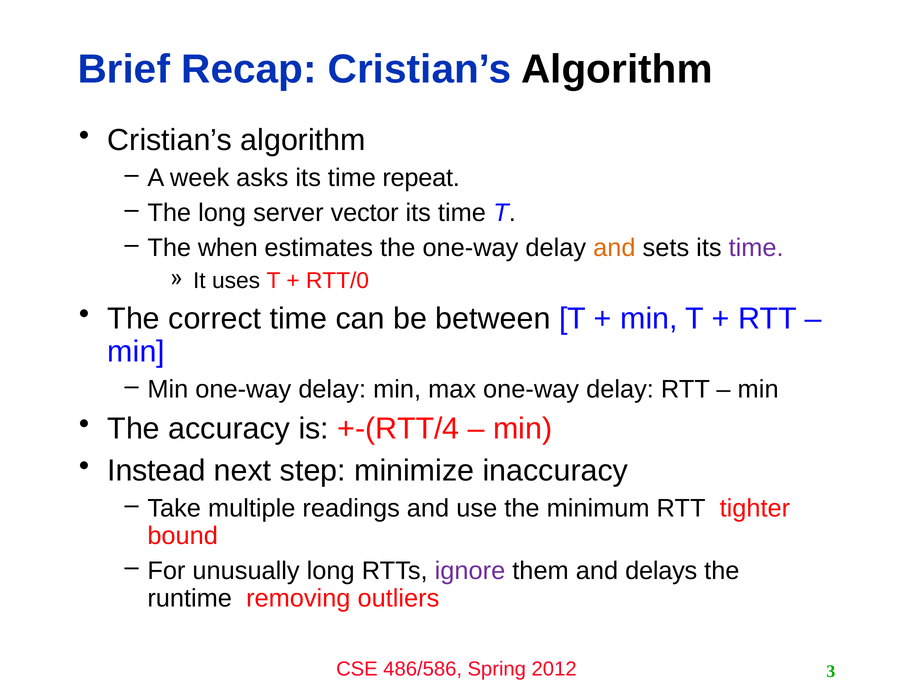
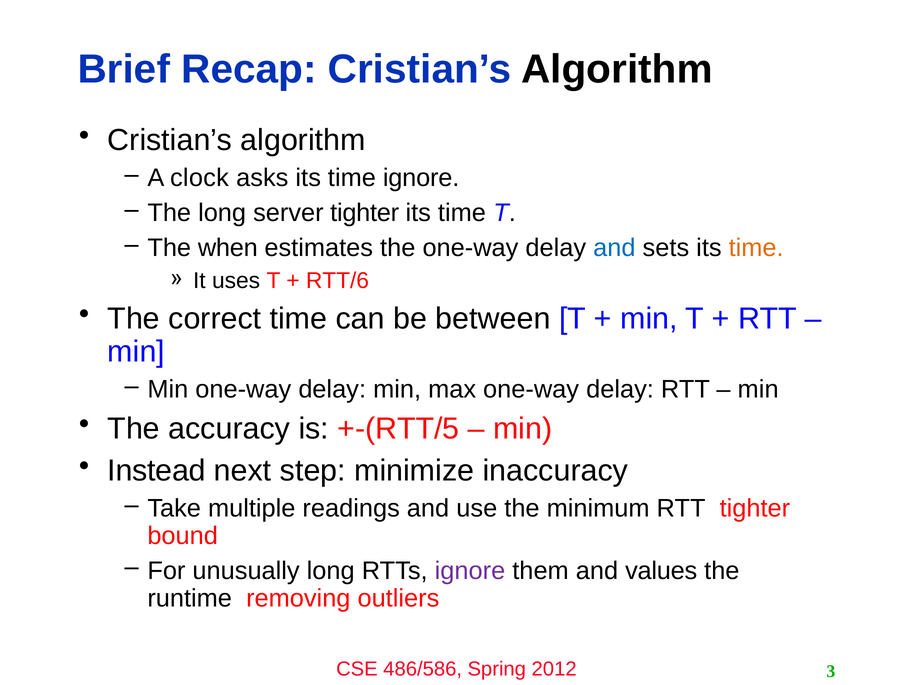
week: week -> clock (199, 178)
time repeat: repeat -> ignore (421, 178)
server vector: vector -> tighter (365, 213)
and colour: orange -> blue (614, 248)
time colour: purple -> orange (756, 248)
RTT/0: RTT/0 -> RTT/6 (337, 281)
+-(RTT/4: +-(RTT/4 -> +-(RTT/5 (398, 428)
delays: delays -> values (661, 571)
